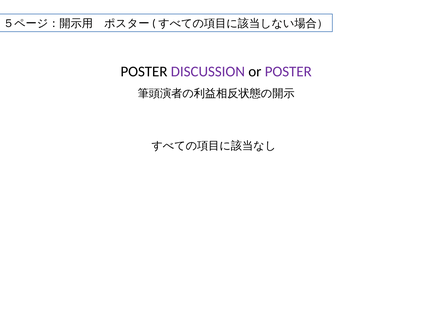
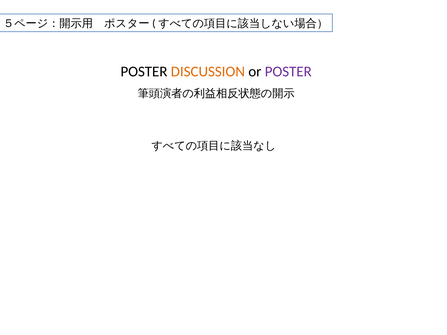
DISCUSSION colour: purple -> orange (208, 72)
